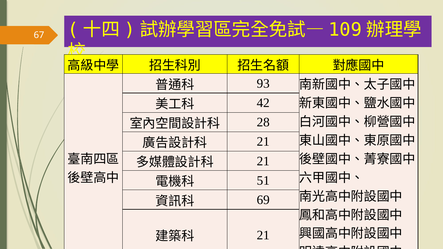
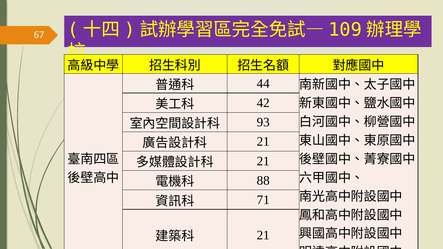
93: 93 -> 44 (263, 84)
28: 28 -> 93 (263, 122)
51: 51 -> 88 (263, 181)
69: 69 -> 71 (263, 200)
